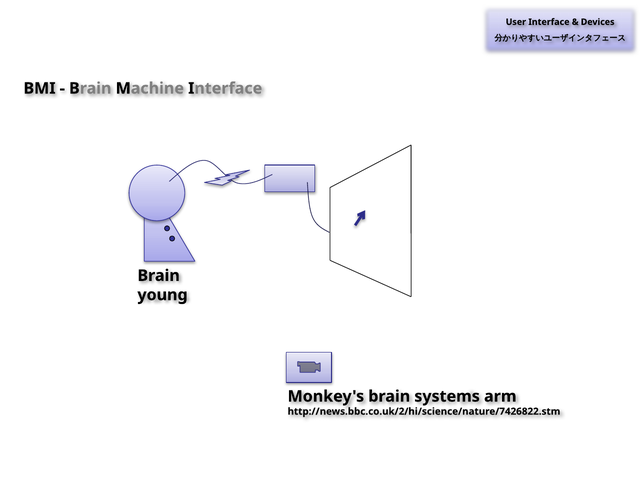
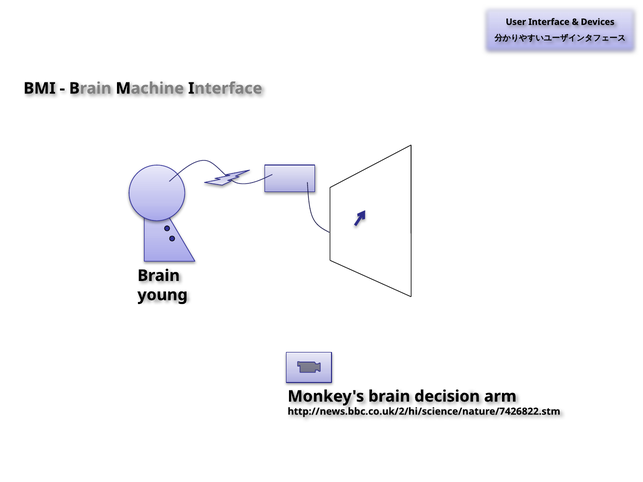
systems: systems -> decision (447, 397)
